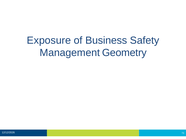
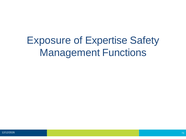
Business: Business -> Expertise (106, 41)
Geometry: Geometry -> Functions (124, 53)
